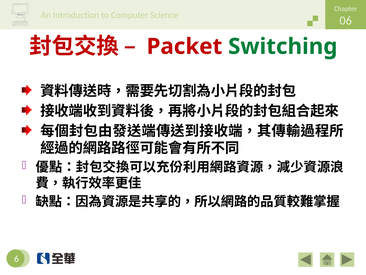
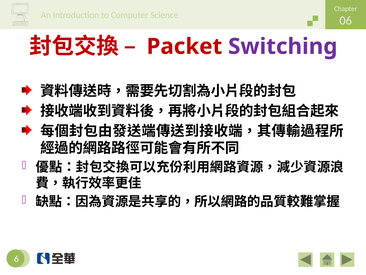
Switching colour: green -> purple (283, 46)
